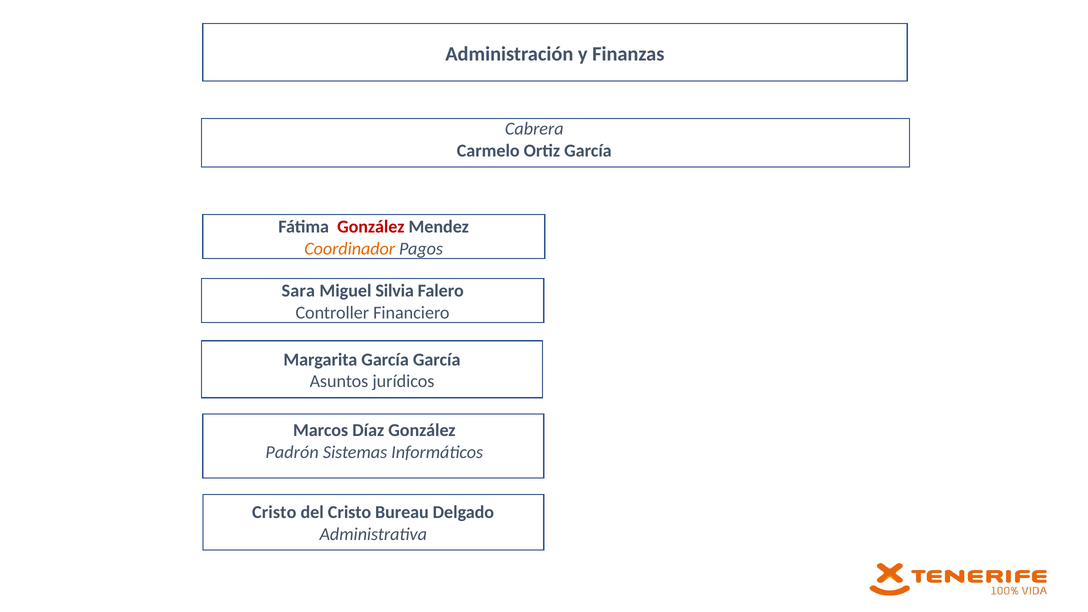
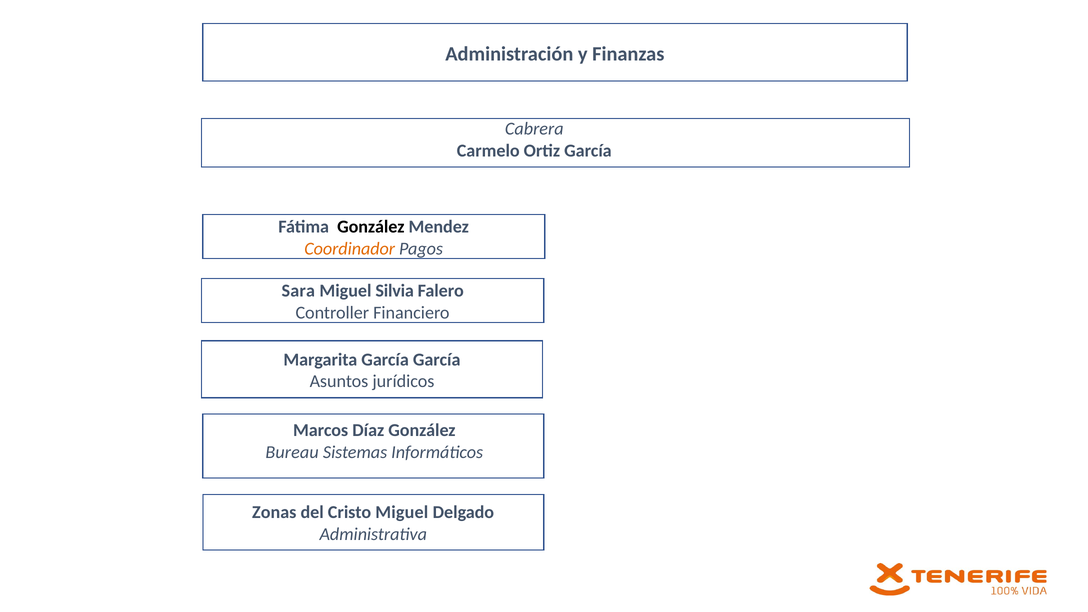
González colour: red -> black (371, 227)
Padrón: Padrón -> Bureau (292, 452)
Cristo: Cristo -> Zonas (274, 512)
Cristo Bureau: Bureau -> Miguel (402, 512)
